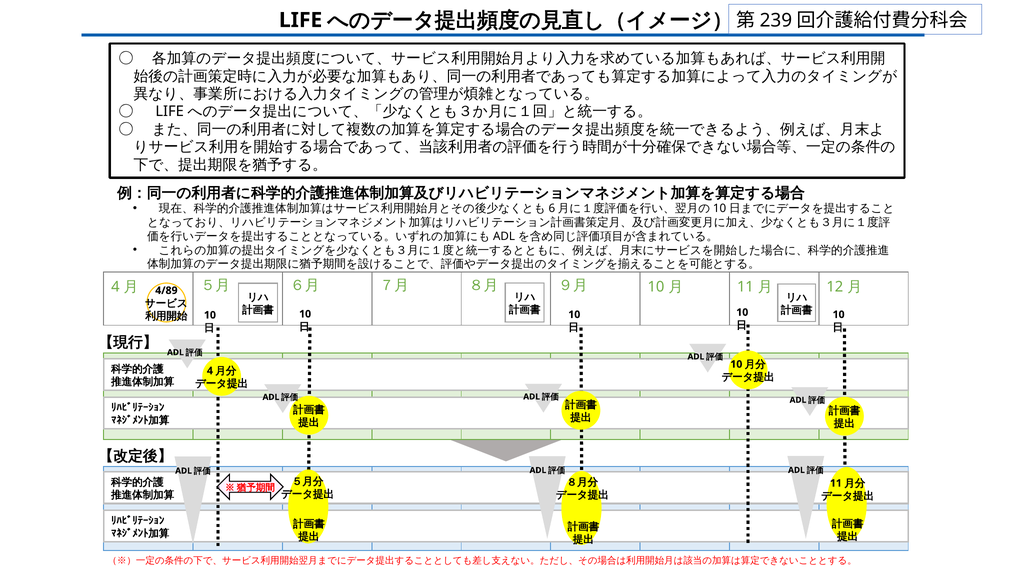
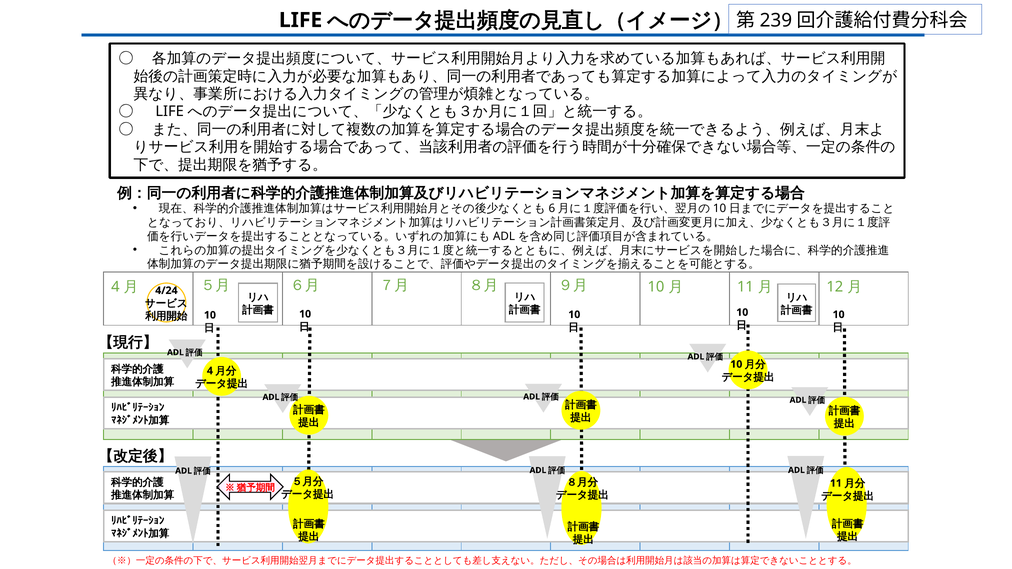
4/89: 4/89 -> 4/24 (166, 291)
